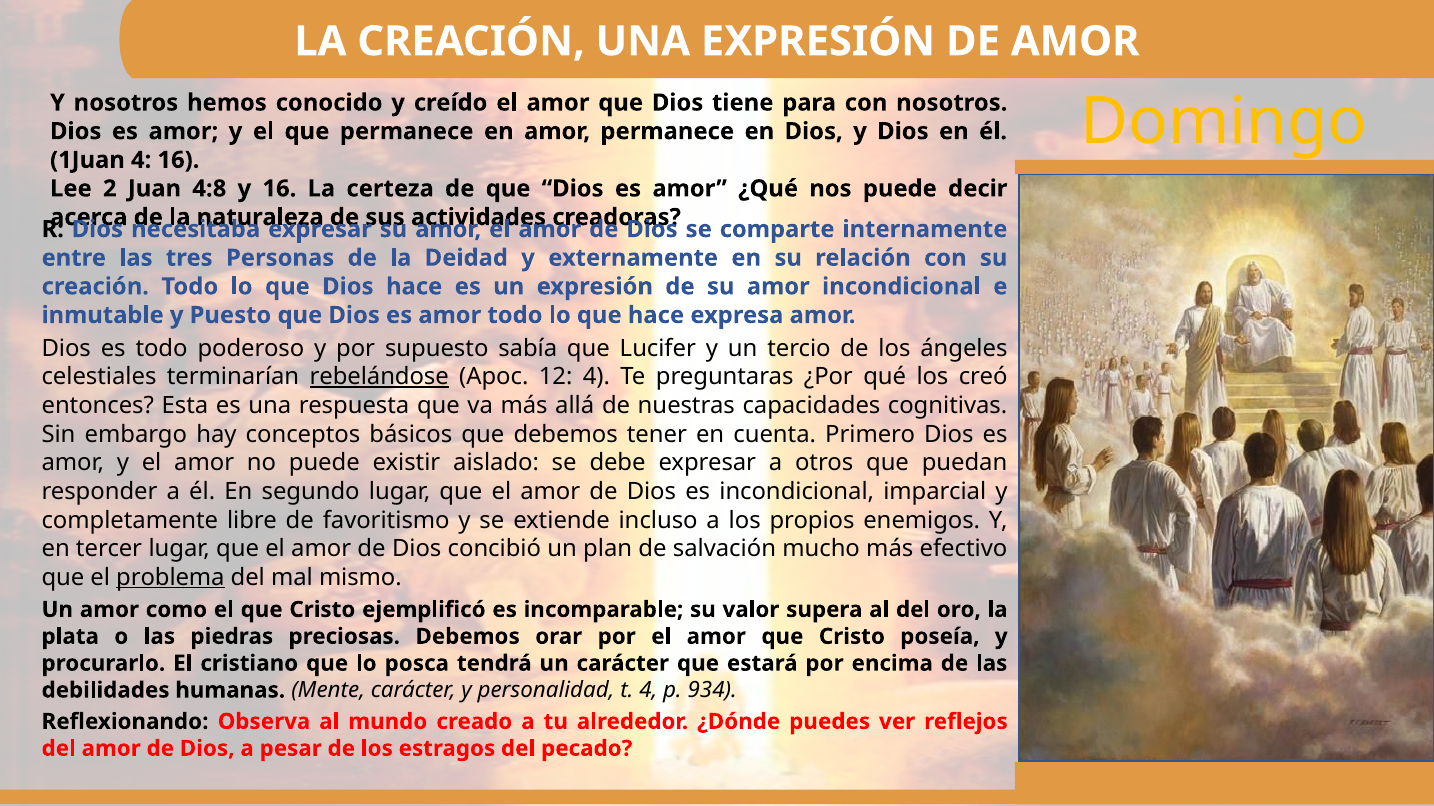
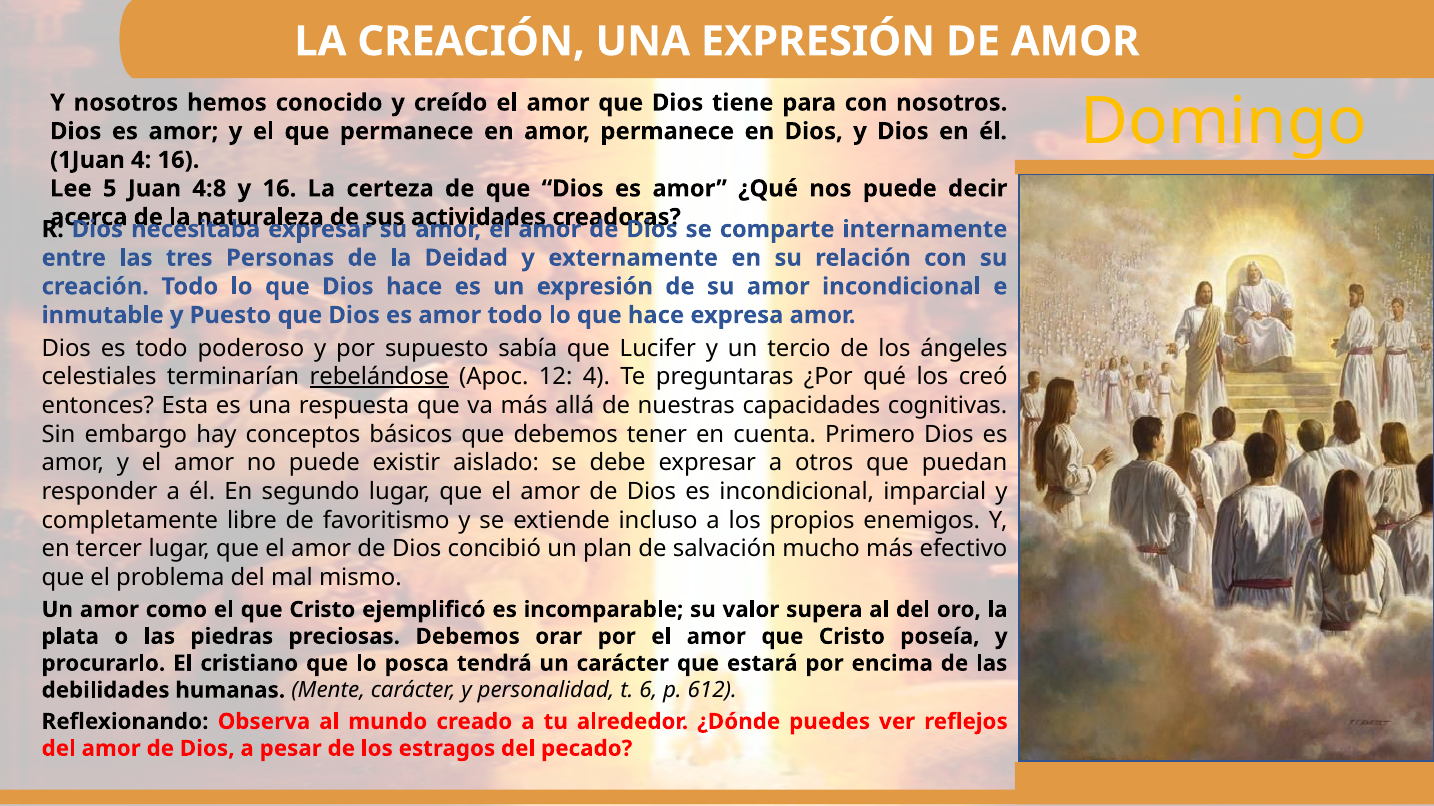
2: 2 -> 5 (110, 189)
problema underline: present -> none (170, 578)
t 4: 4 -> 6 (648, 691)
934: 934 -> 612 (712, 691)
